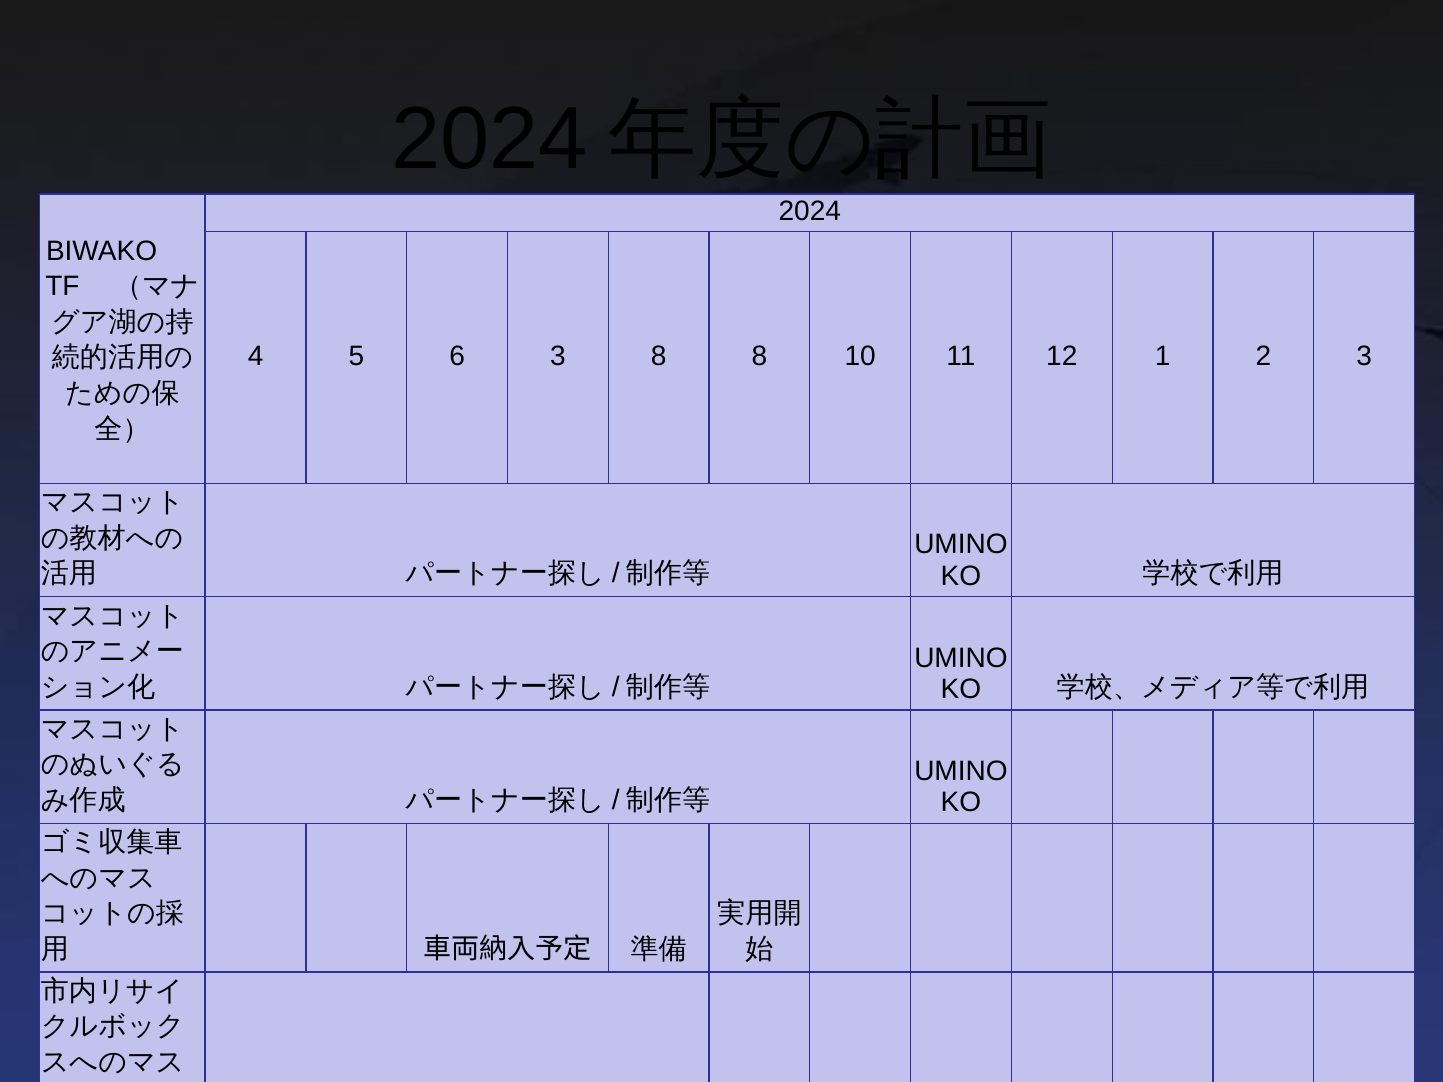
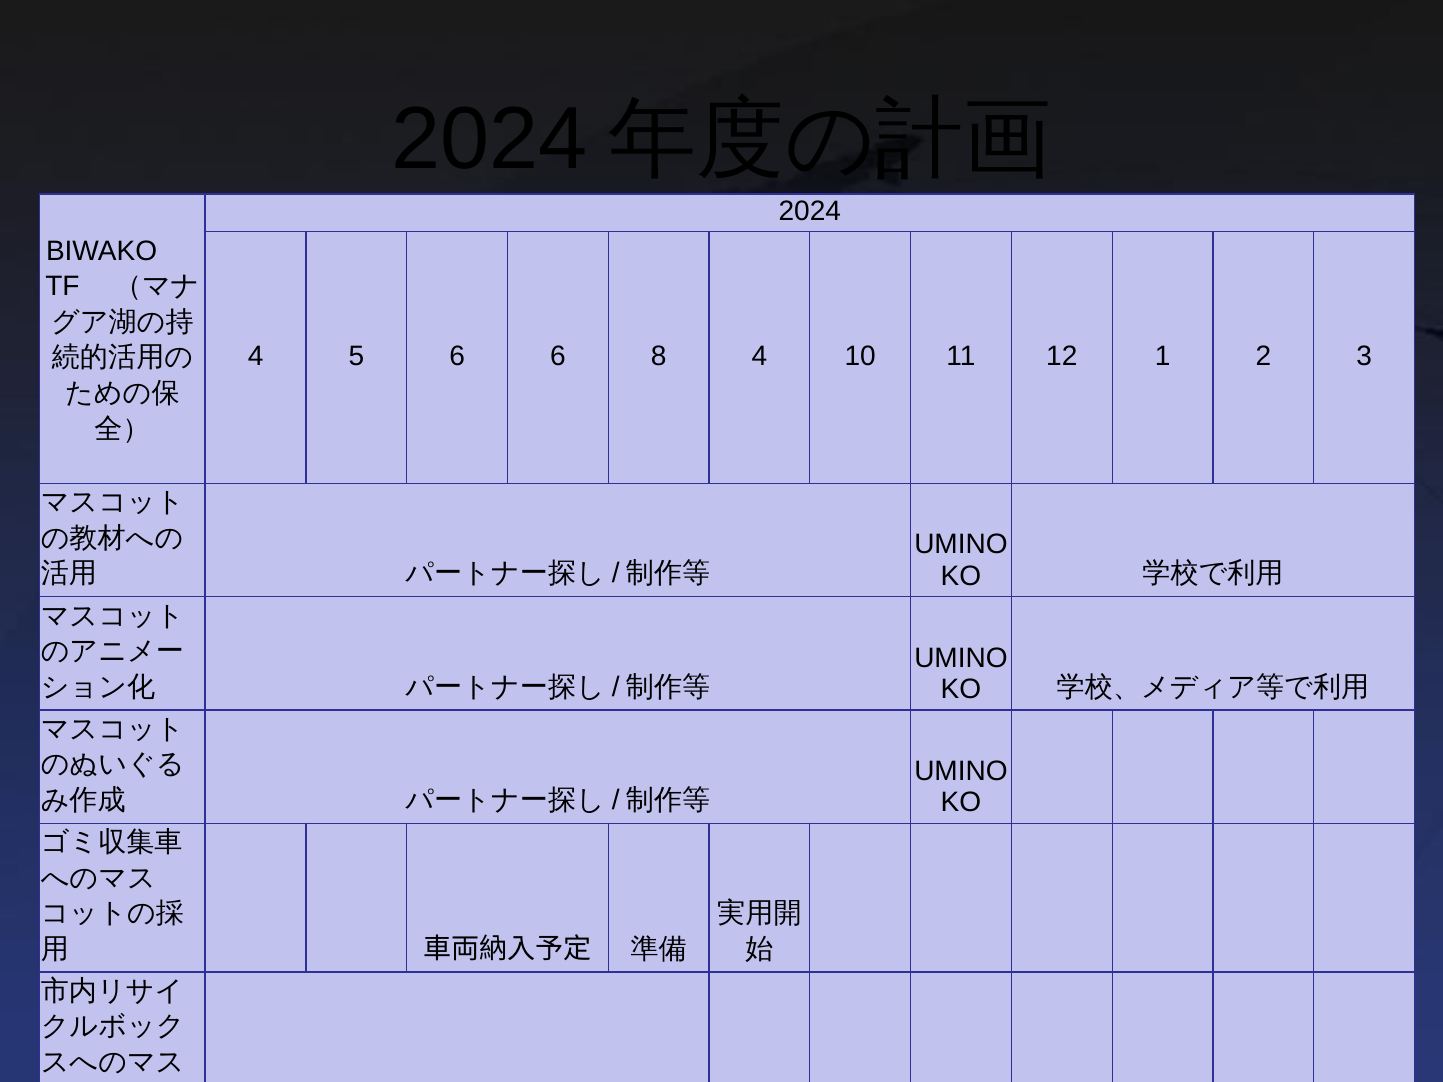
6 3: 3 -> 6 (558, 356)
8 8: 8 -> 4 (759, 356)
